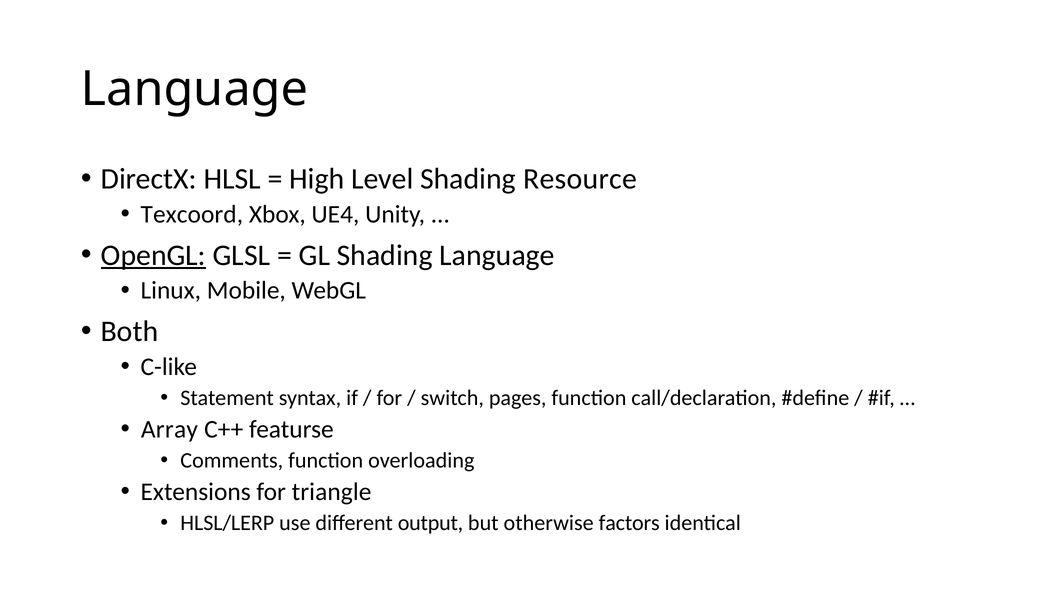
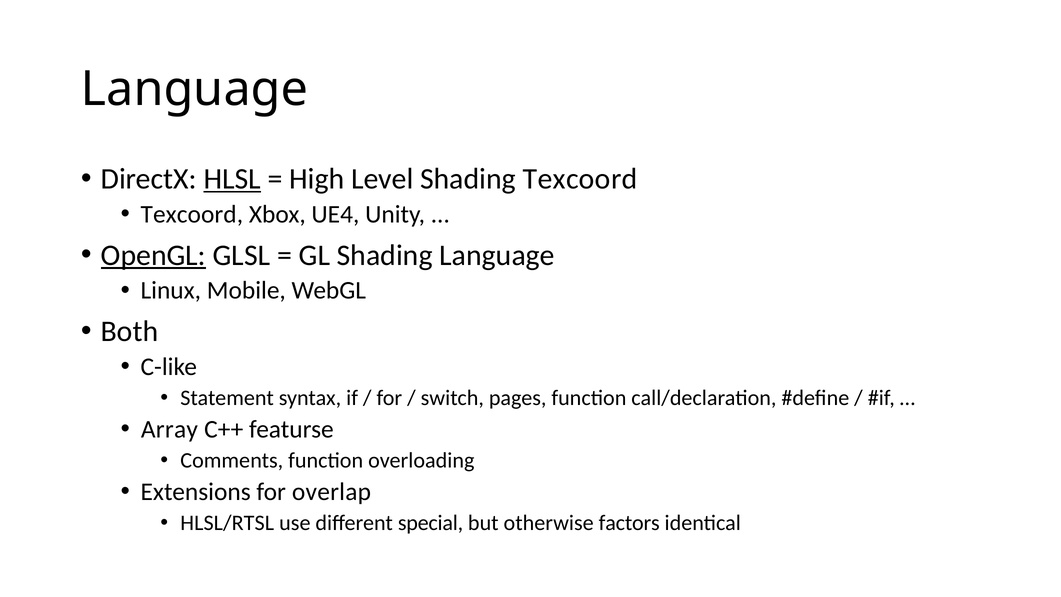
HLSL underline: none -> present (232, 179)
Shading Resource: Resource -> Texcoord (580, 179)
triangle: triangle -> overlap (331, 491)
HLSL/LERP: HLSL/LERP -> HLSL/RTSL (227, 523)
output: output -> special (431, 523)
